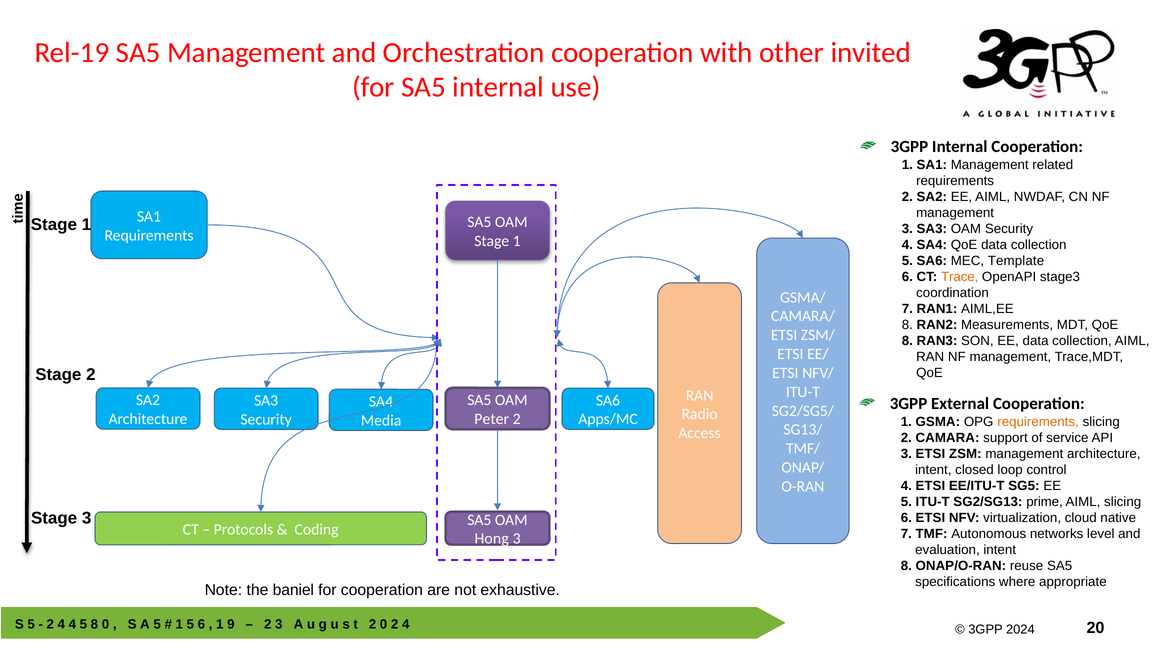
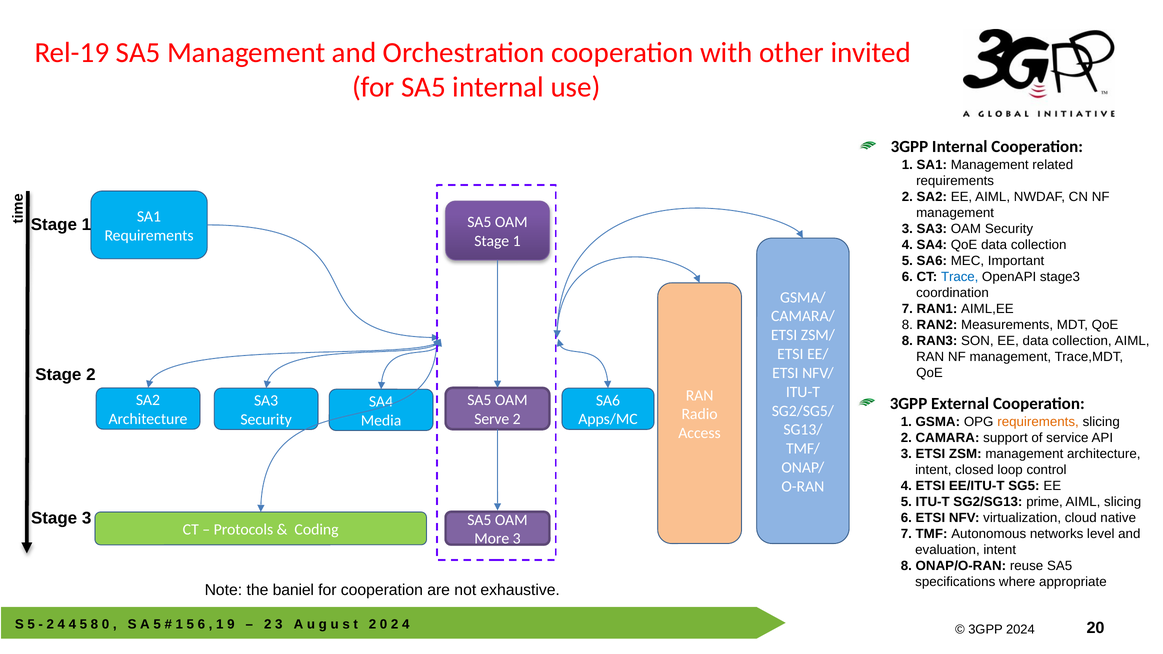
Template: Template -> Important (1016, 261)
Trace colour: orange -> blue (960, 277)
Peter: Peter -> Serve (492, 419)
Hong: Hong -> More (492, 539)
